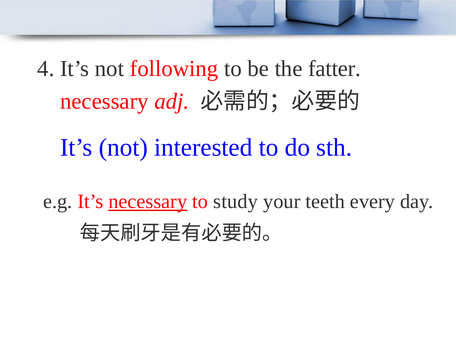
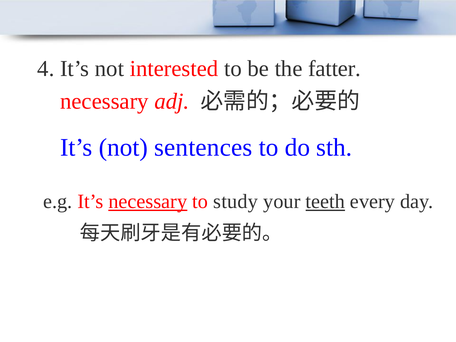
following: following -> interested (174, 69)
interested: interested -> sentences (203, 148)
teeth underline: none -> present (325, 202)
